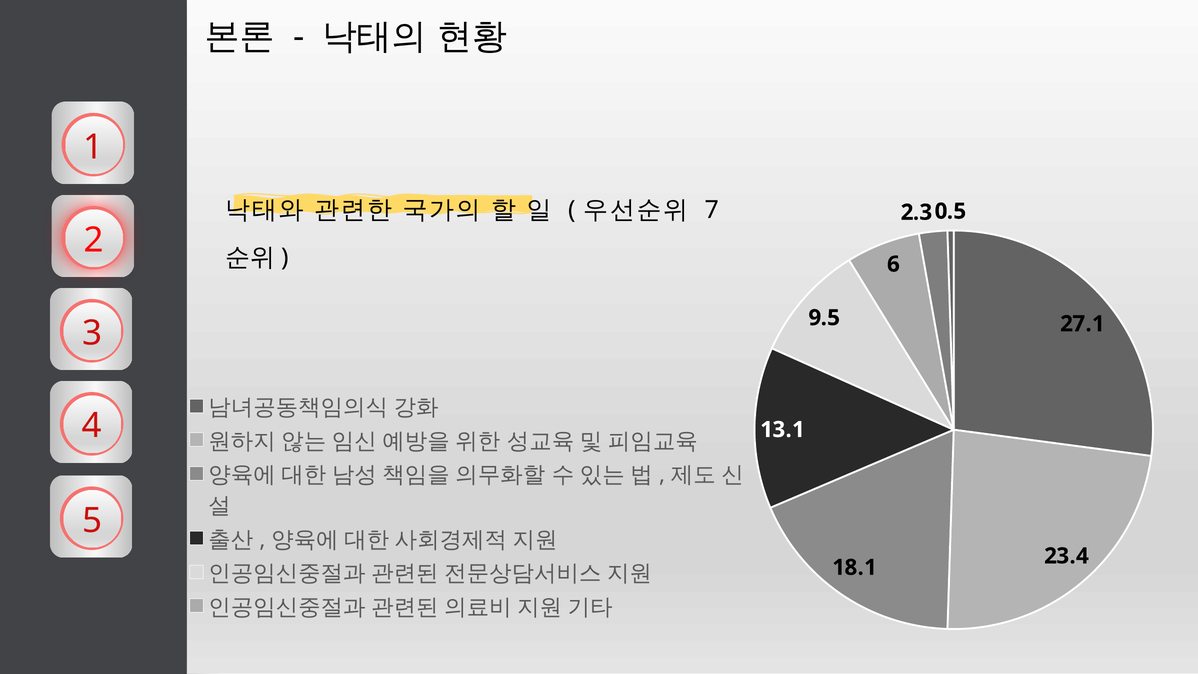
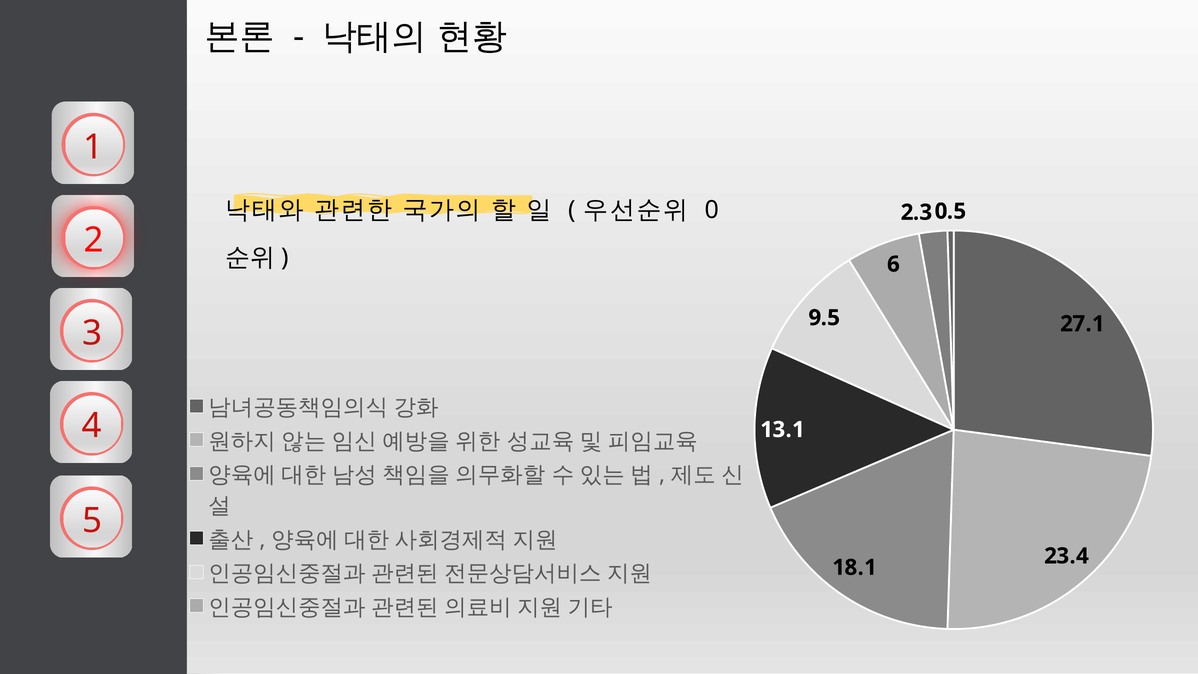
7: 7 -> 0 (712, 210)
